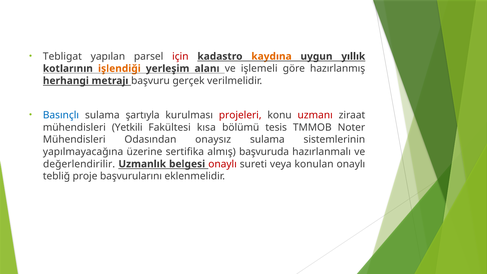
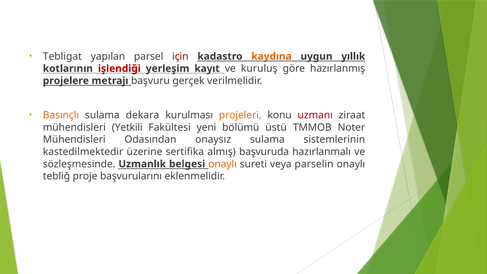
işlendiği colour: orange -> red (119, 69)
alanı: alanı -> kayıt (207, 69)
işlemeli: işlemeli -> kuruluş (259, 69)
herhangi: herhangi -> projelere (66, 81)
Basınçlı colour: blue -> orange (61, 115)
şartıyla: şartıyla -> dekara (143, 115)
projeleri colour: red -> orange (240, 115)
kısa: kısa -> yeni (206, 127)
tesis: tesis -> üstü (276, 127)
yapılmayacağına: yapılmayacağına -> kastedilmektedir (83, 152)
değerlendirilir: değerlendirilir -> sözleşmesinde (79, 164)
onaylı colour: red -> orange (223, 164)
konulan: konulan -> parselin (314, 164)
